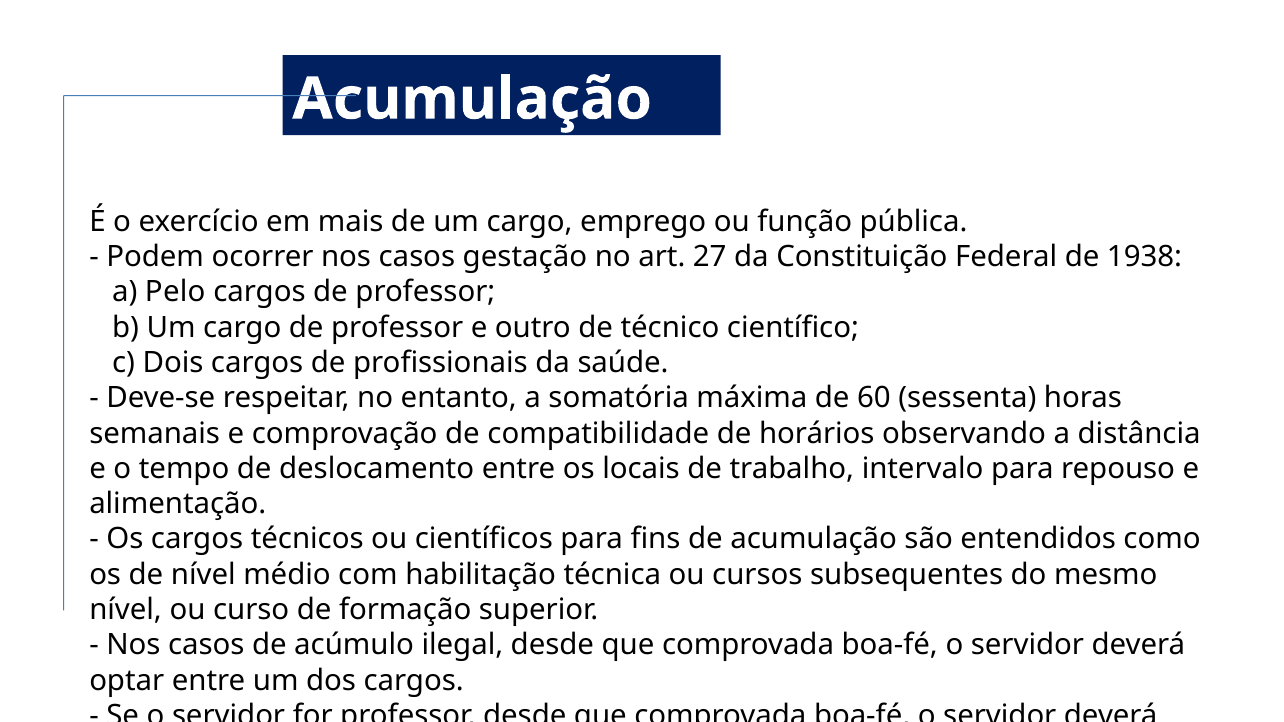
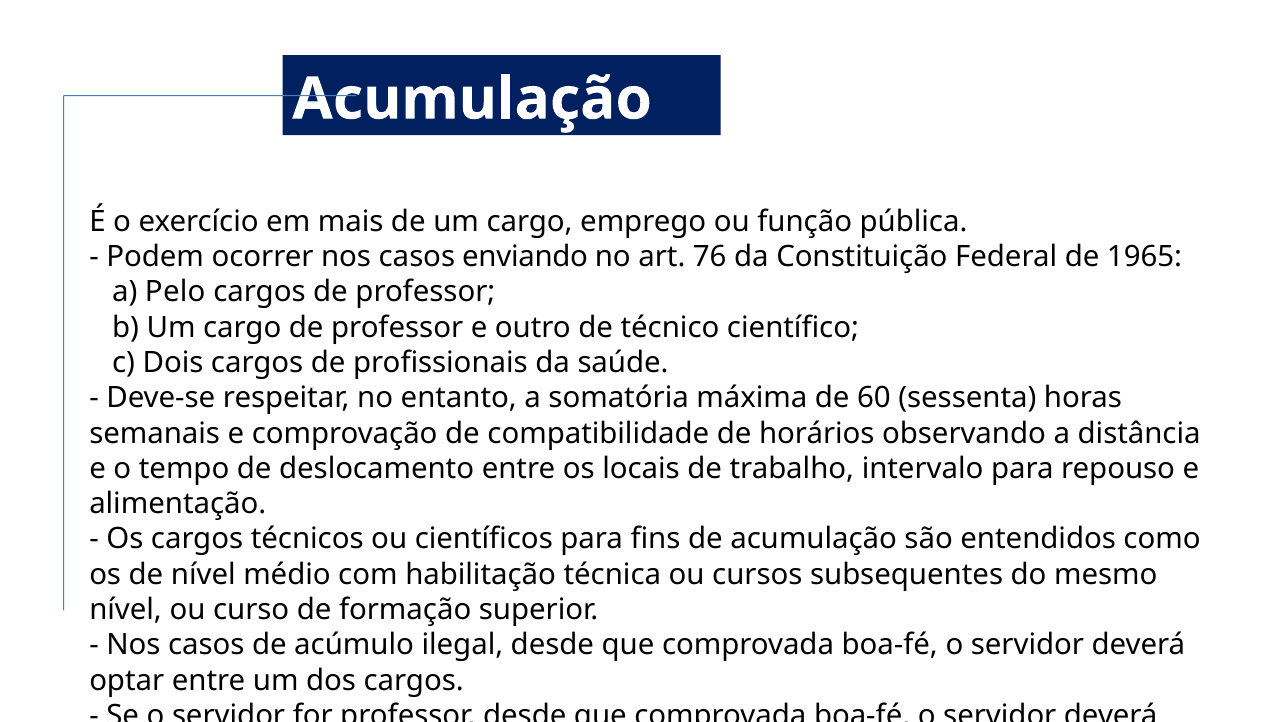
gestação: gestação -> enviando (525, 257)
27: 27 -> 76 (710, 257)
1938: 1938 -> 1965 (1144, 257)
